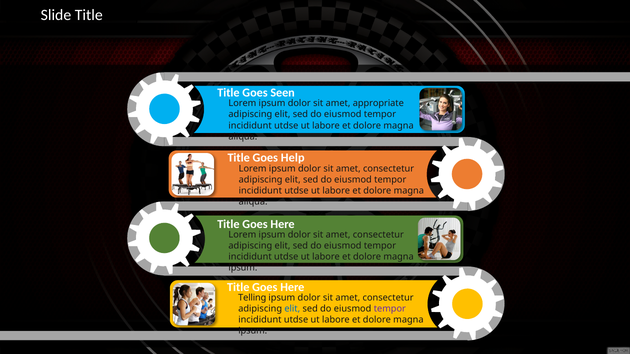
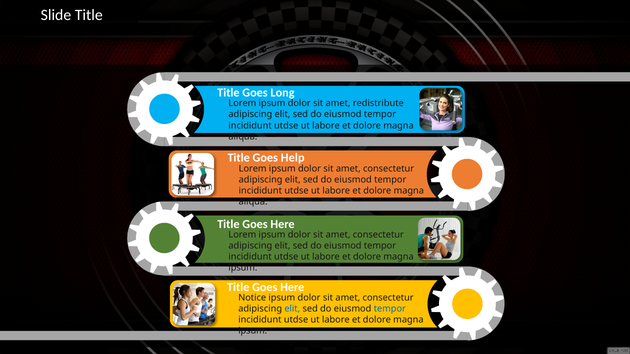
Seen: Seen -> Long (283, 93)
appropriate: appropriate -> redistribute (378, 104)
Telling: Telling -> Notice (252, 298)
tempor colour: purple -> blue (390, 309)
